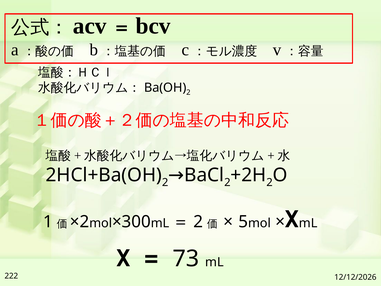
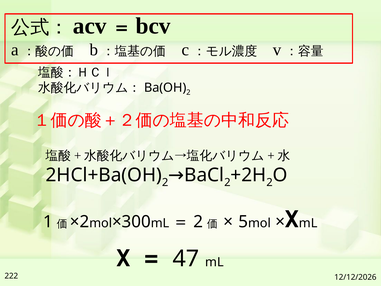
73: 73 -> 47 (186, 258)
